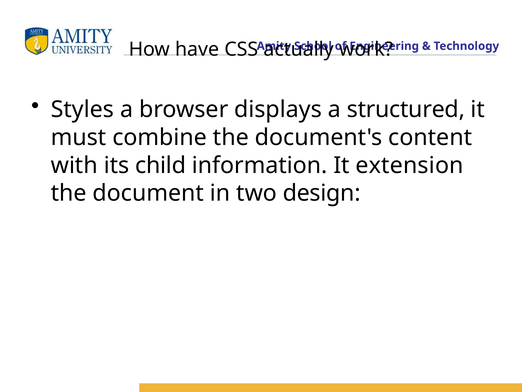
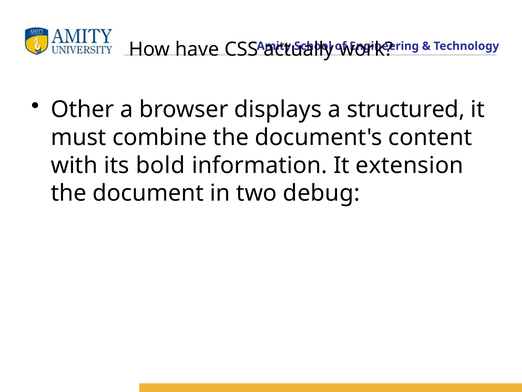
Styles: Styles -> Other (82, 109)
child: child -> bold (160, 165)
design: design -> debug (321, 193)
